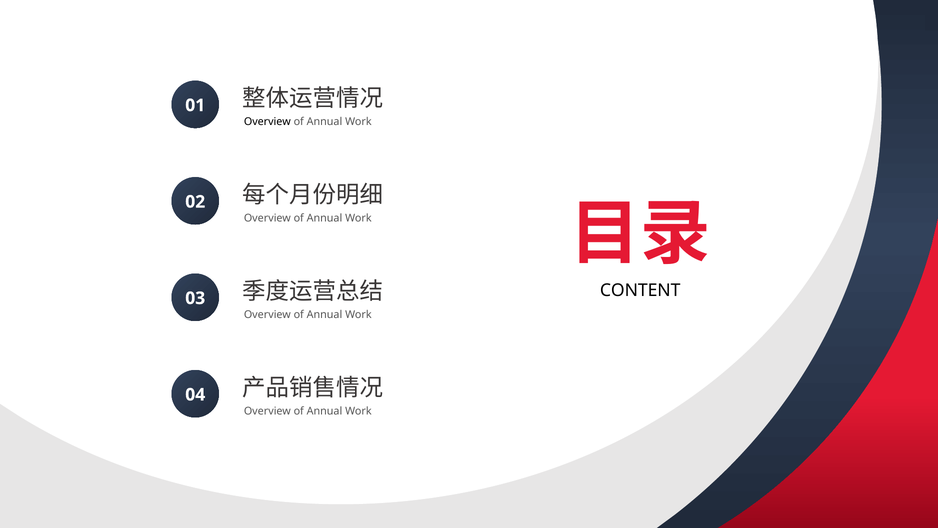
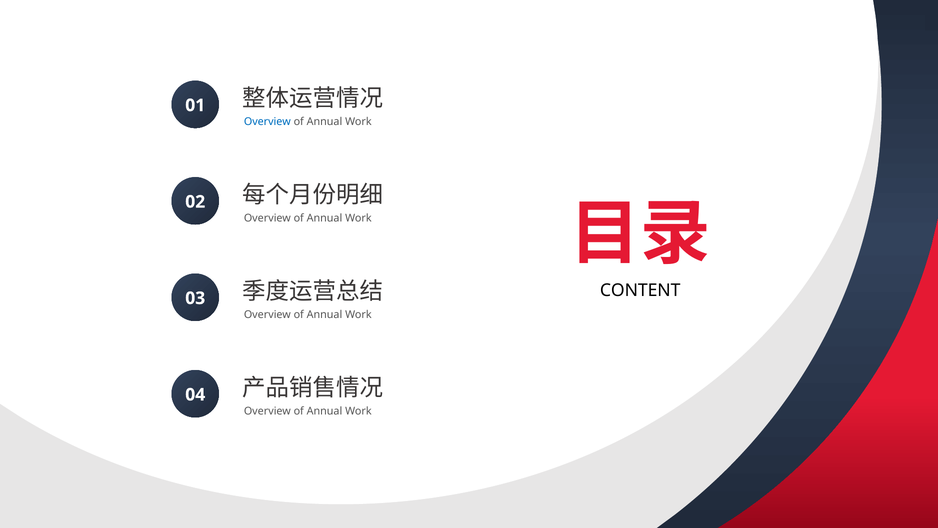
Overview colour: black -> blue (267, 122)
